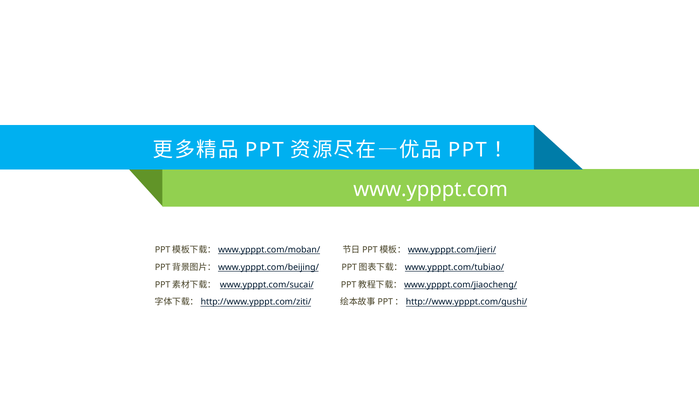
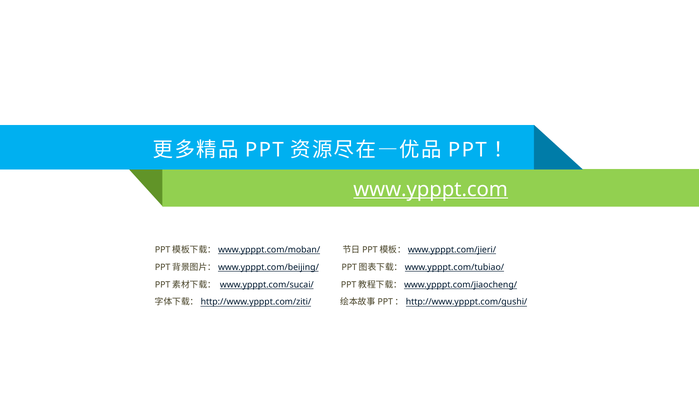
www.ypppt.com underline: none -> present (431, 189)
